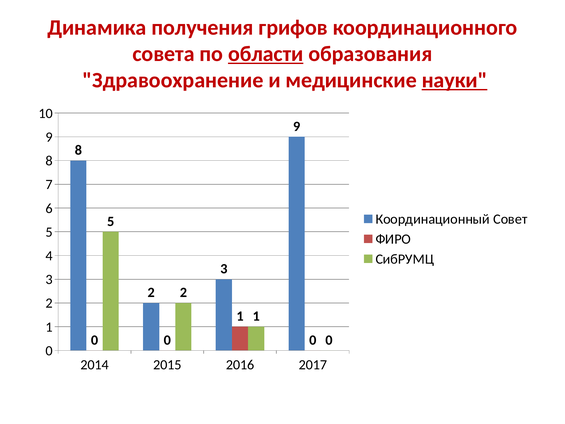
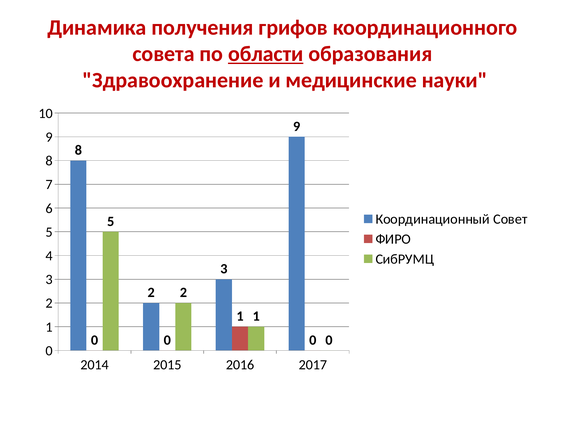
науки underline: present -> none (455, 80)
